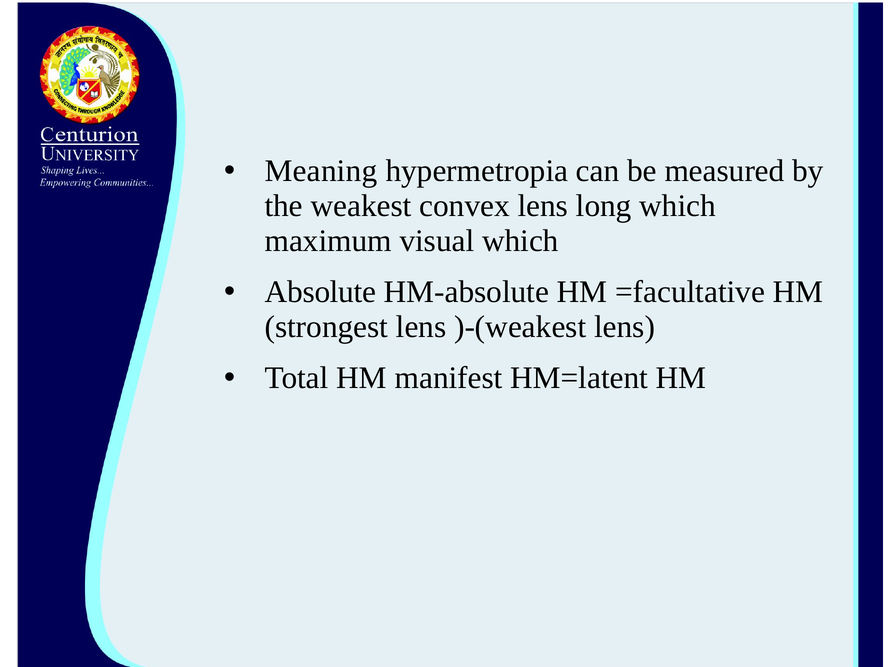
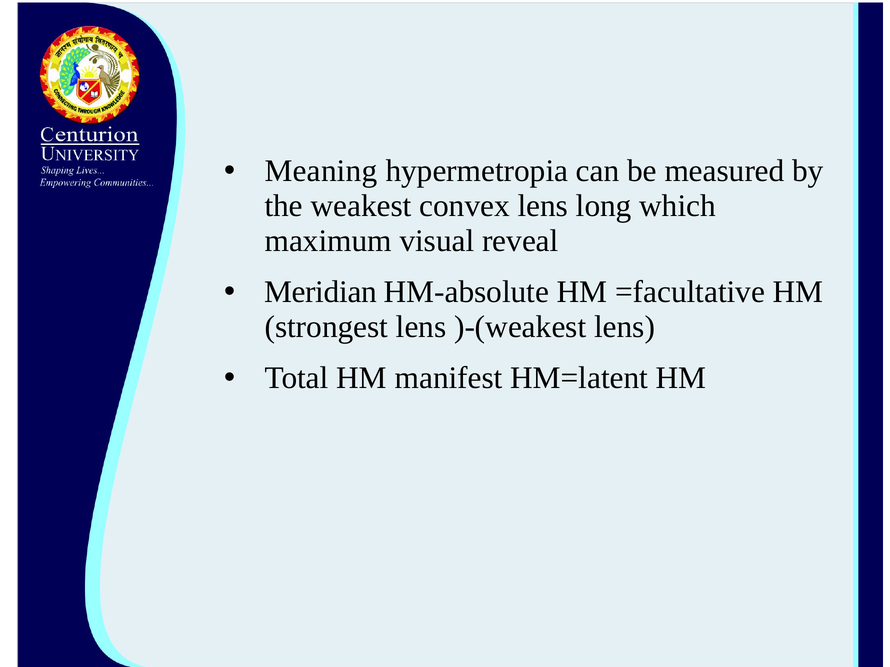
visual which: which -> reveal (520, 241)
Absolute: Absolute -> Meridian (320, 292)
